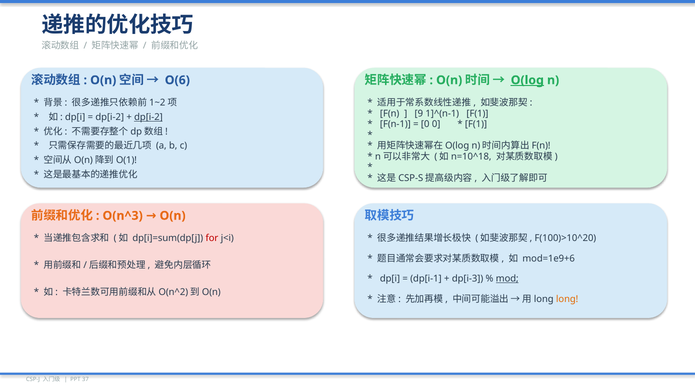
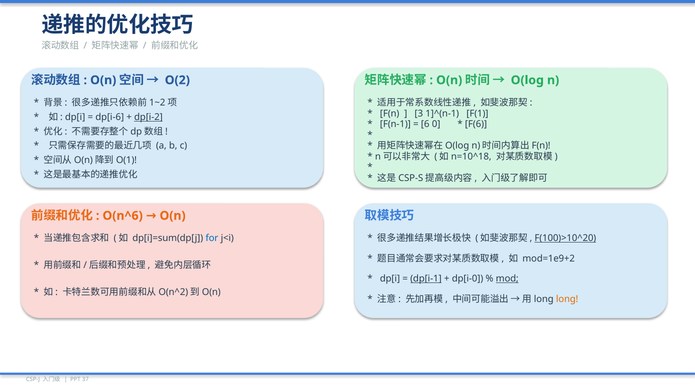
O(6: O(6 -> O(2 (177, 80)
O(log underline: present -> none (527, 80)
9: 9 -> 3 (419, 114)
dp[i-2: dp[i-2 -> dp[i-6 (110, 117)
0: 0 -> 6 (425, 124)
F(1: F(1 -> F(6 (476, 124)
O(n^3: O(n^3 -> O(n^6 (123, 216)
for colour: red -> blue (212, 238)
F(100)>10^20 underline: none -> present (565, 238)
mod=1e9+6: mod=1e9+6 -> mod=1e9+2 (549, 258)
dp[i-1 underline: none -> present (426, 279)
dp[i-3: dp[i-3 -> dp[i-0 (468, 279)
